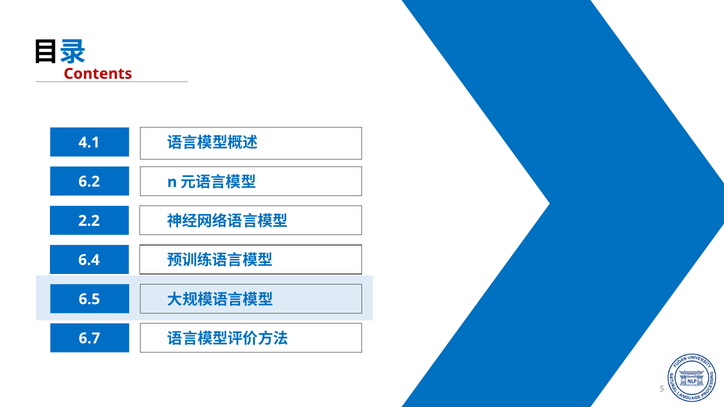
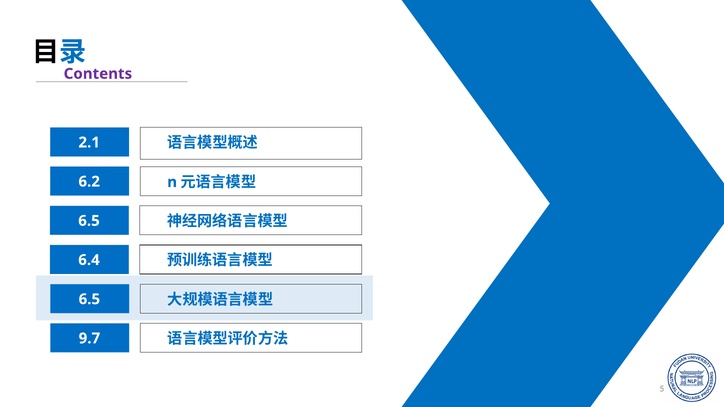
Contents colour: red -> purple (98, 74)
4.1: 4.1 -> 2.1 (89, 143)
2.2: 2.2 -> 6.5 (89, 221)
6.7: 6.7 -> 9.7 (89, 339)
